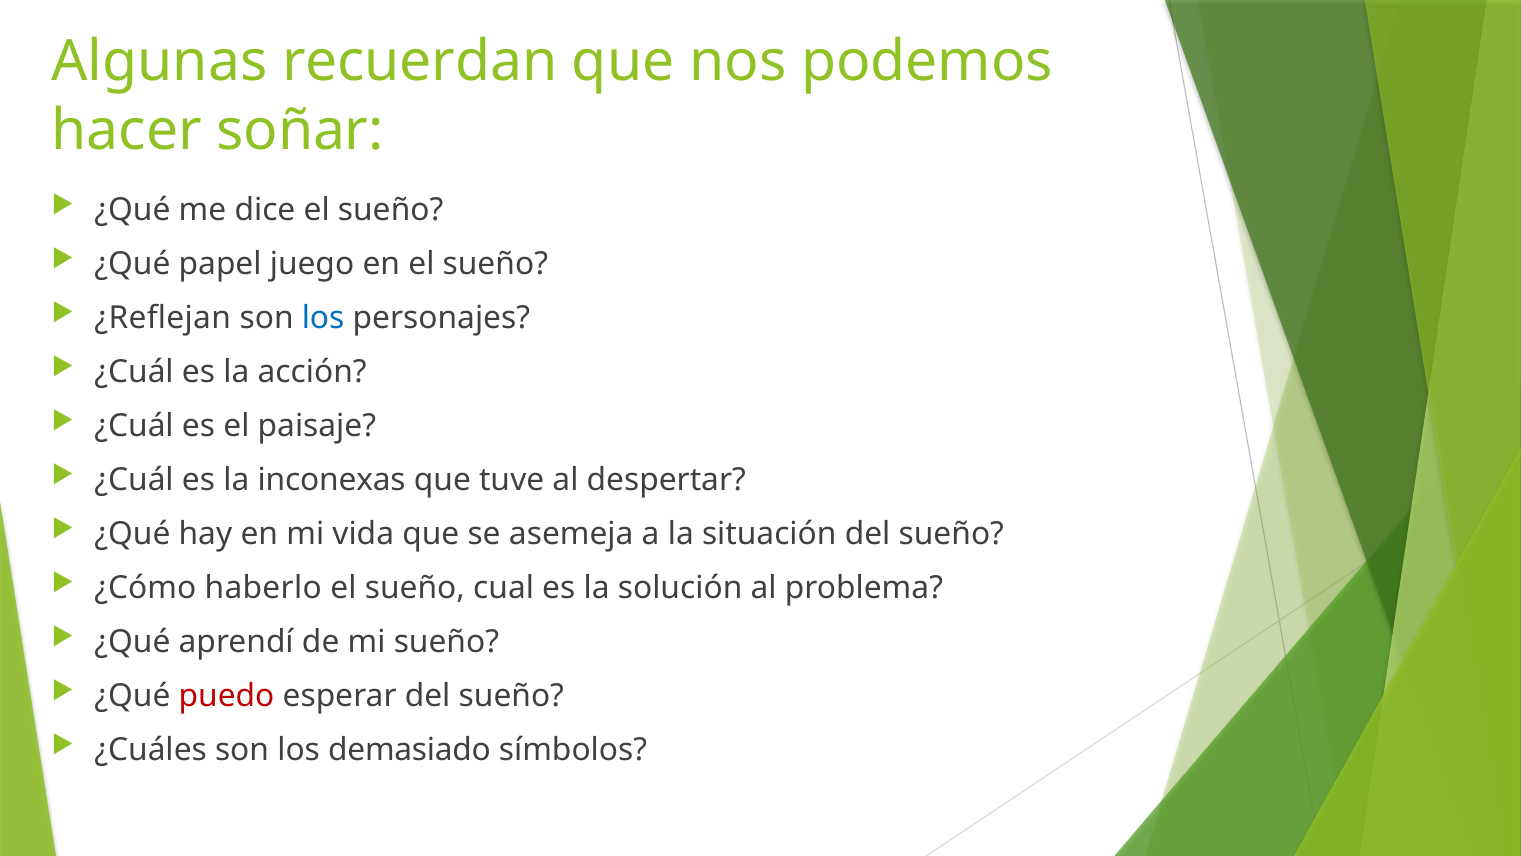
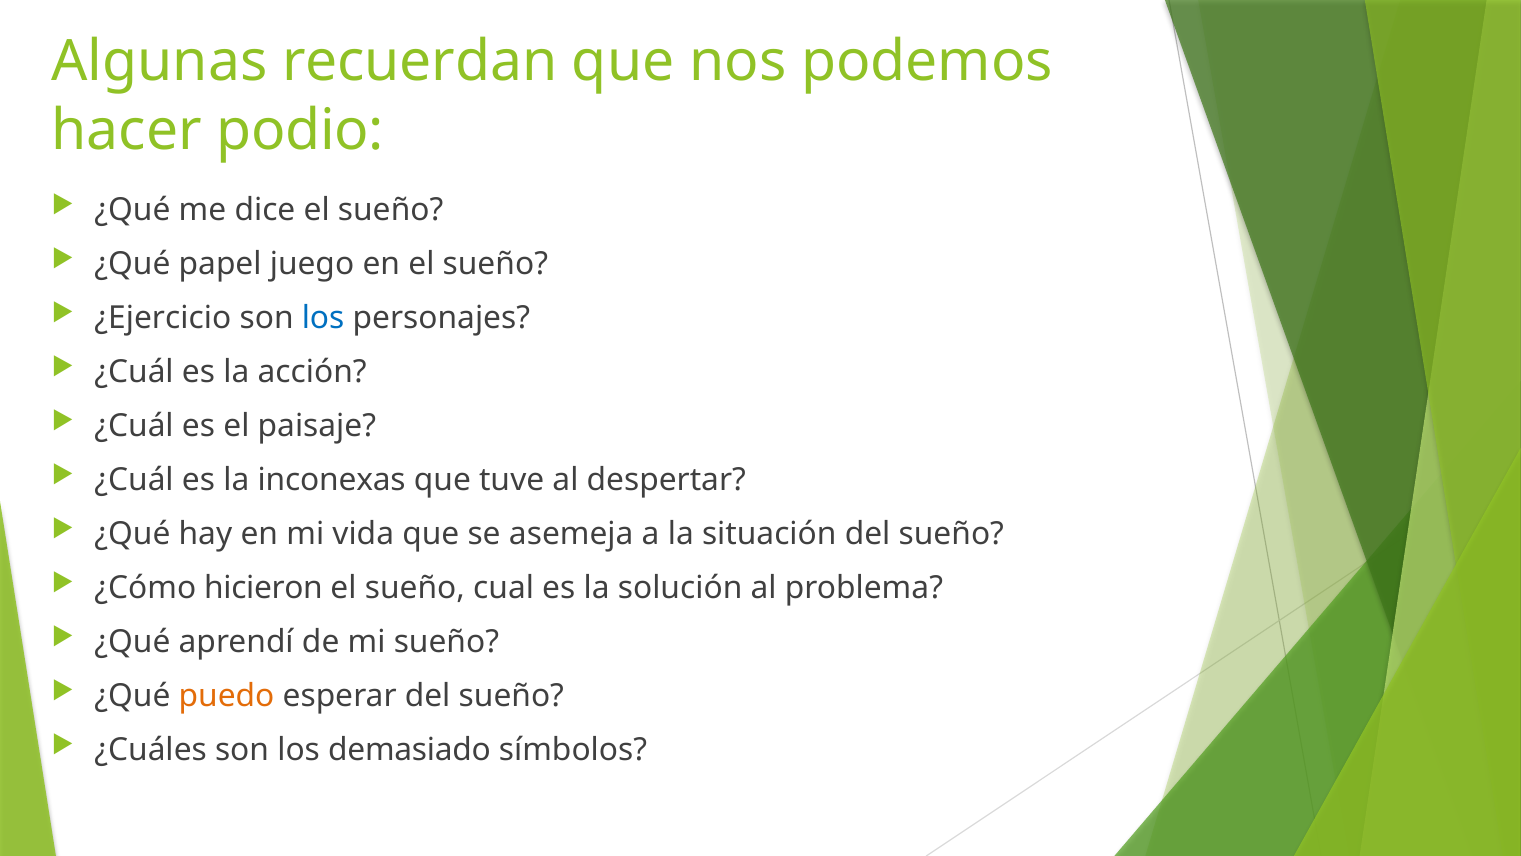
soñar: soñar -> podio (300, 131)
¿Reflejan: ¿Reflejan -> ¿Ejercicio (163, 318)
haberlo: haberlo -> hicieron (263, 588)
puedo colour: red -> orange (226, 695)
